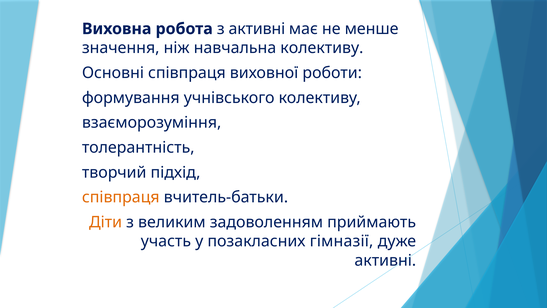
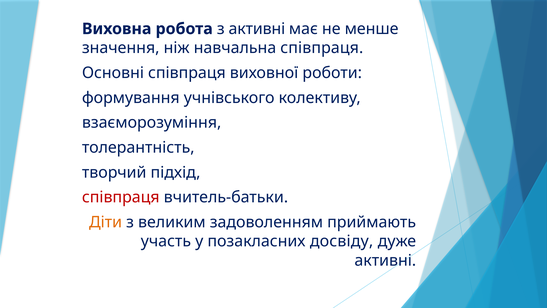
навчальна колективу: колективу -> співпраця (322, 48)
співпраця colour: orange -> red (121, 197)
гімназії: гімназії -> досвіду (342, 241)
